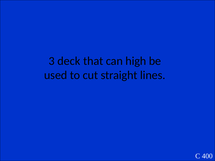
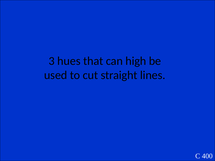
deck: deck -> hues (69, 61)
